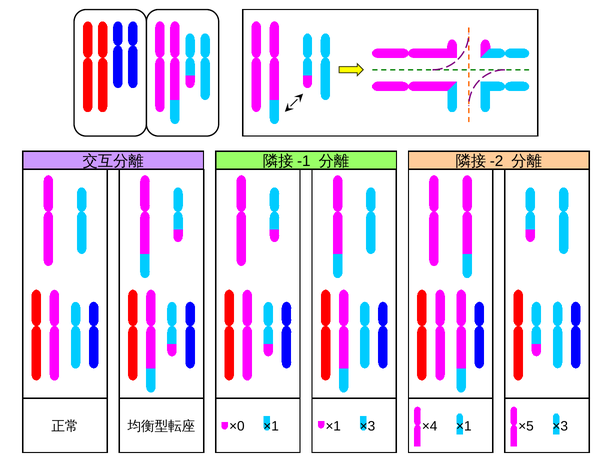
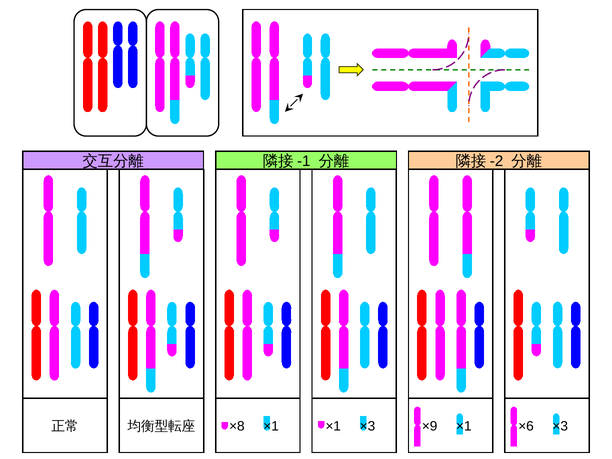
×0: ×0 -> ×8 (237, 426)
×4: ×4 -> ×9 (430, 426)
×5: ×5 -> ×6 (526, 426)
